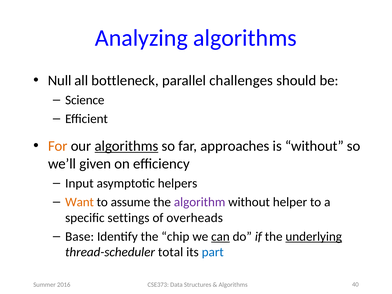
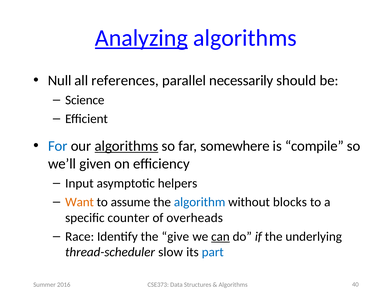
Analyzing underline: none -> present (141, 38)
bottleneck: bottleneck -> references (125, 80)
challenges: challenges -> necessarily (241, 80)
For colour: orange -> blue (58, 146)
approaches: approaches -> somewhere (235, 146)
is without: without -> compile (314, 146)
algorithm colour: purple -> blue (200, 202)
helper: helper -> blocks (290, 202)
settings: settings -> counter (128, 218)
Base: Base -> Race (80, 236)
chip: chip -> give (175, 236)
underlying underline: present -> none (314, 236)
total: total -> slow (171, 252)
